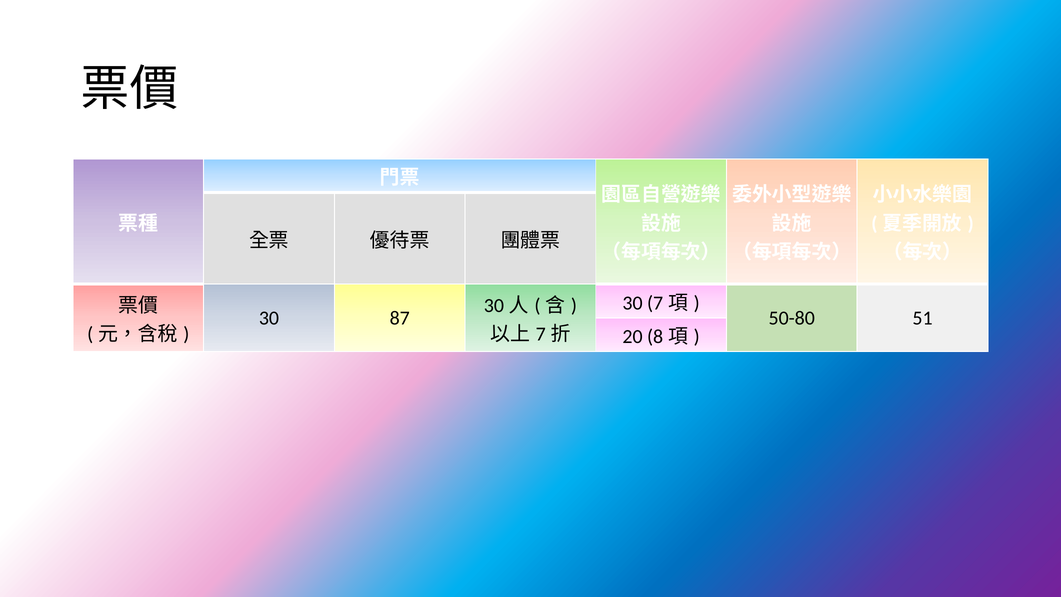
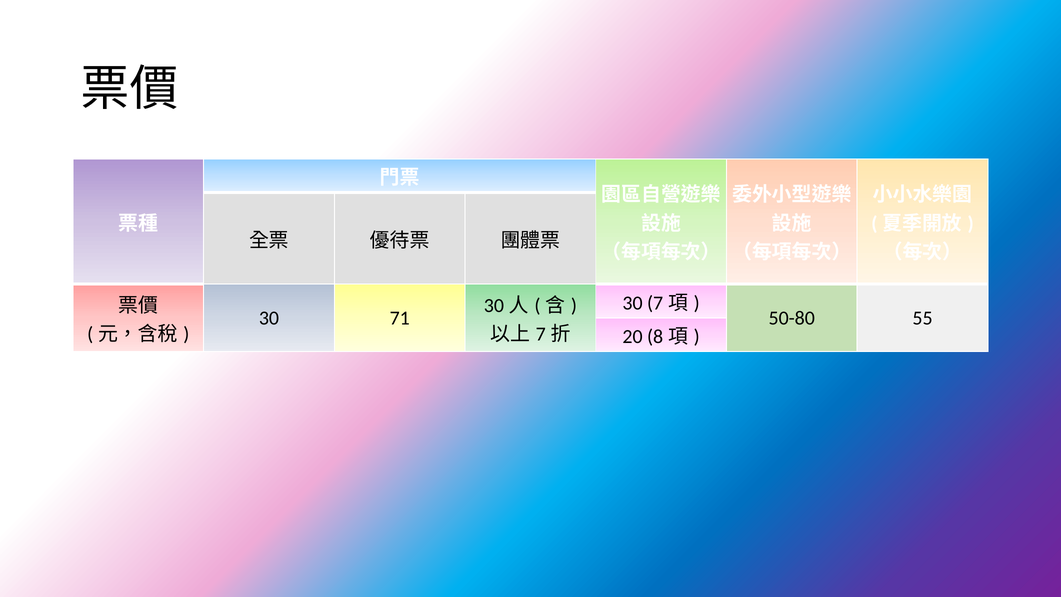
87: 87 -> 71 (400, 318)
51: 51 -> 55 (923, 318)
